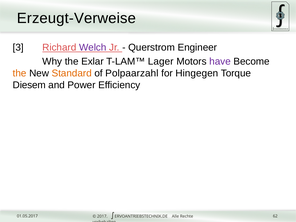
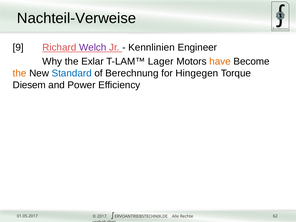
Erzeugt-Verweise: Erzeugt-Verweise -> Nachteil-Verweise (77, 18)
3: 3 -> 9 (18, 48)
Querstrom: Querstrom -> Kennlinien (152, 48)
have colour: purple -> orange (220, 61)
Standard colour: orange -> blue (72, 73)
Polpaarzahl: Polpaarzahl -> Berechnung (132, 73)
